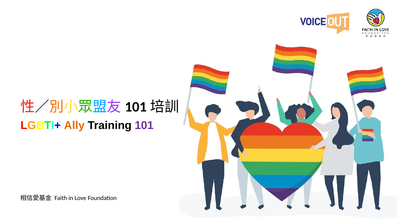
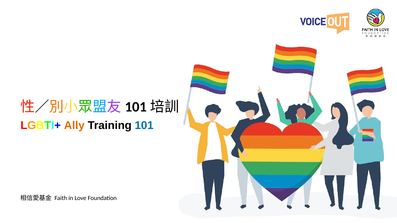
101 colour: purple -> blue (144, 126)
